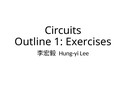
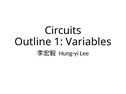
Exercises: Exercises -> Variables (89, 42)
